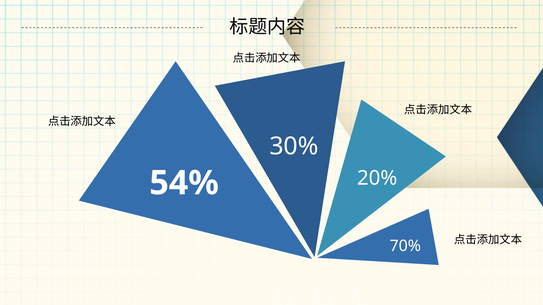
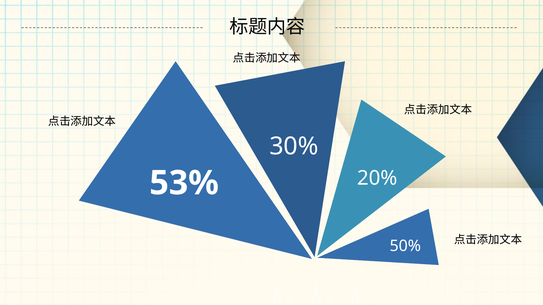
54%: 54% -> 53% (184, 183)
70%: 70% -> 50% (405, 246)
